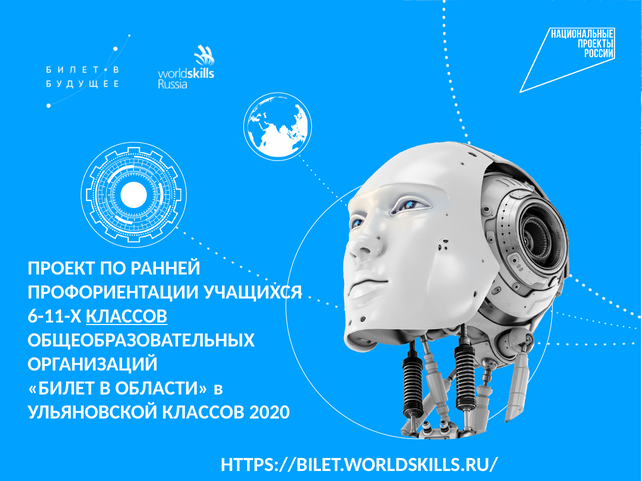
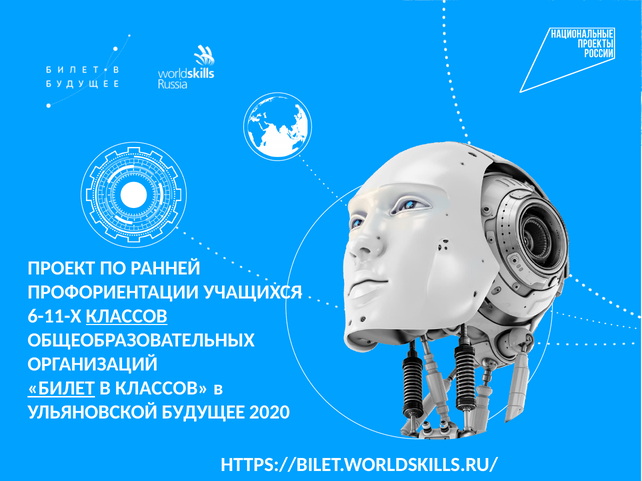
БИЛЕТ underline: none -> present (61, 389)
В ОБЛАСТИ: ОБЛАСТИ -> КЛАССОВ (162, 389)
УЛЬЯНОВСКОЙ КЛАССОВ: КЛАССОВ -> БУДУЩЕЕ (203, 413)
